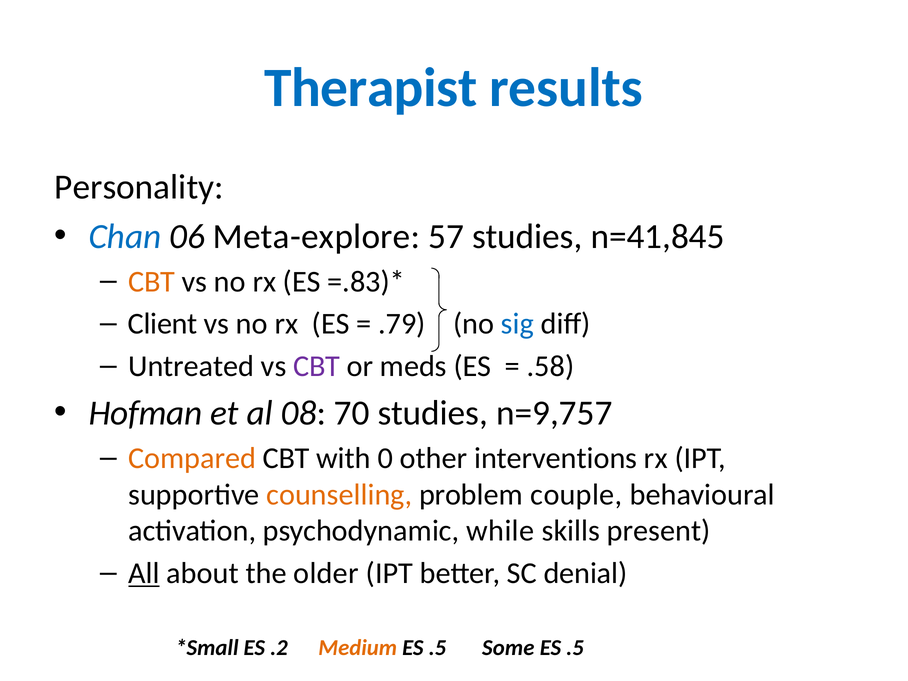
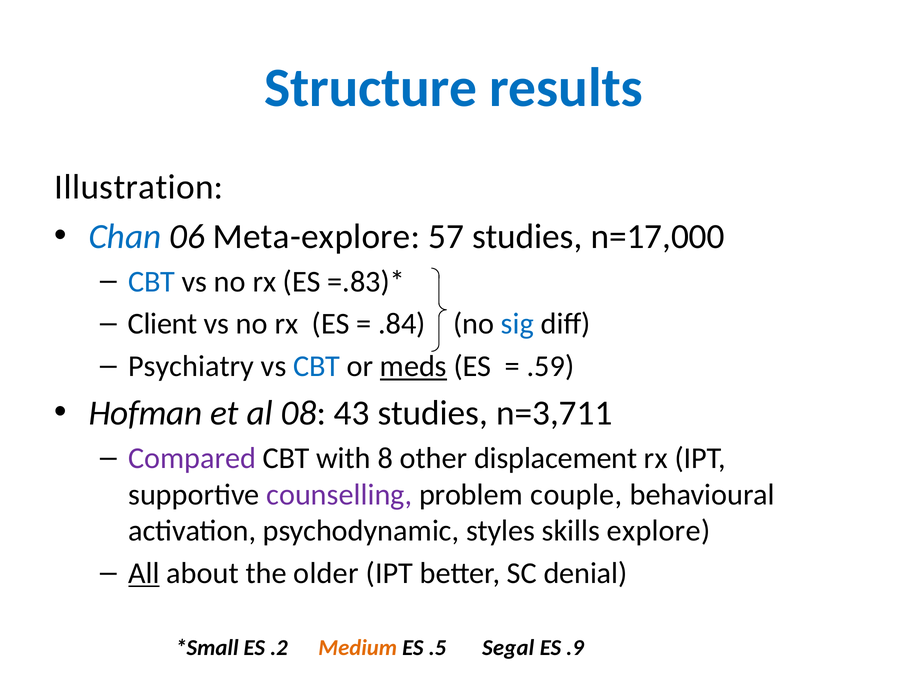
Therapist: Therapist -> Structure (371, 88)
Personality: Personality -> Illustration (139, 187)
n=41,845: n=41,845 -> n=17,000 (658, 237)
CBT colour: orange -> blue (152, 282)
.79: .79 -> .84 (402, 324)
Untreated: Untreated -> Psychiatry (191, 366)
CBT colour: purple -> blue (317, 366)
meds underline: none -> present (413, 366)
.58: .58 -> .59 (551, 366)
70: 70 -> 43 (352, 413)
n=9,757: n=9,757 -> n=3,711 (554, 413)
Compared colour: orange -> purple (192, 458)
0: 0 -> 8 (385, 458)
interventions: interventions -> displacement (556, 458)
counselling colour: orange -> purple (339, 495)
while: while -> styles (501, 531)
present: present -> explore (659, 531)
Some: Some -> Segal (508, 648)
.5: .5 -> .9 (575, 648)
